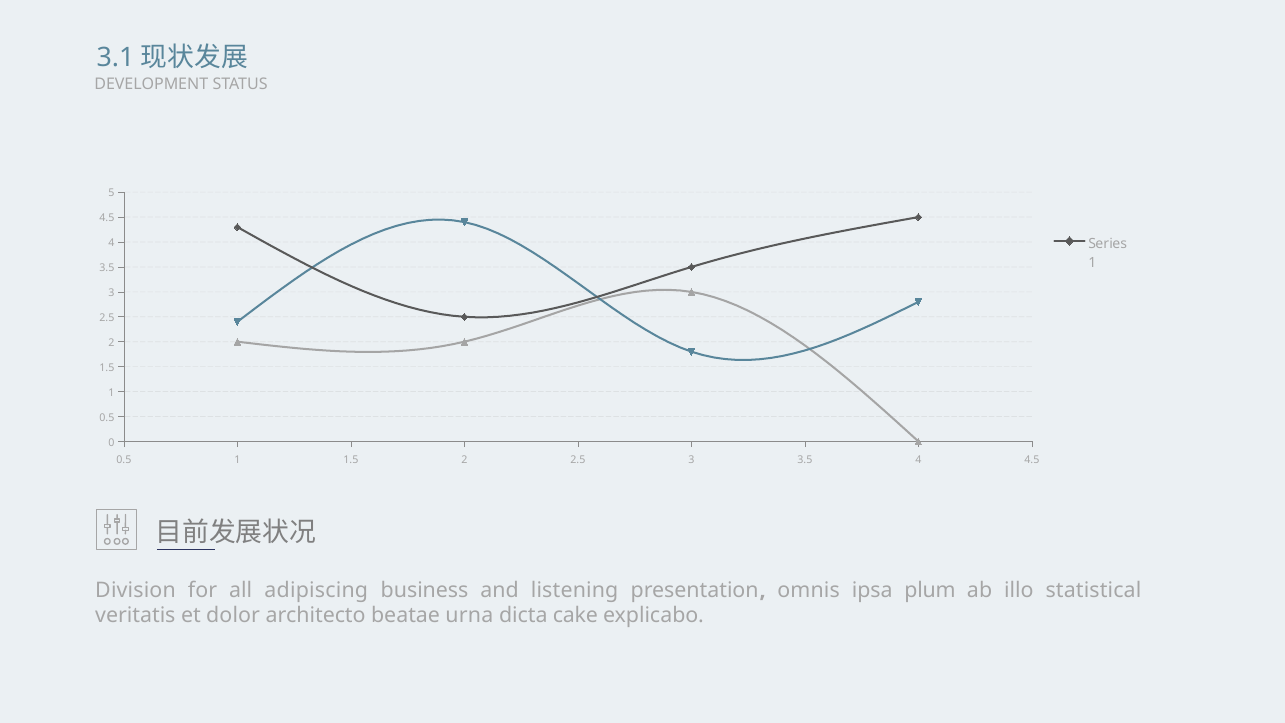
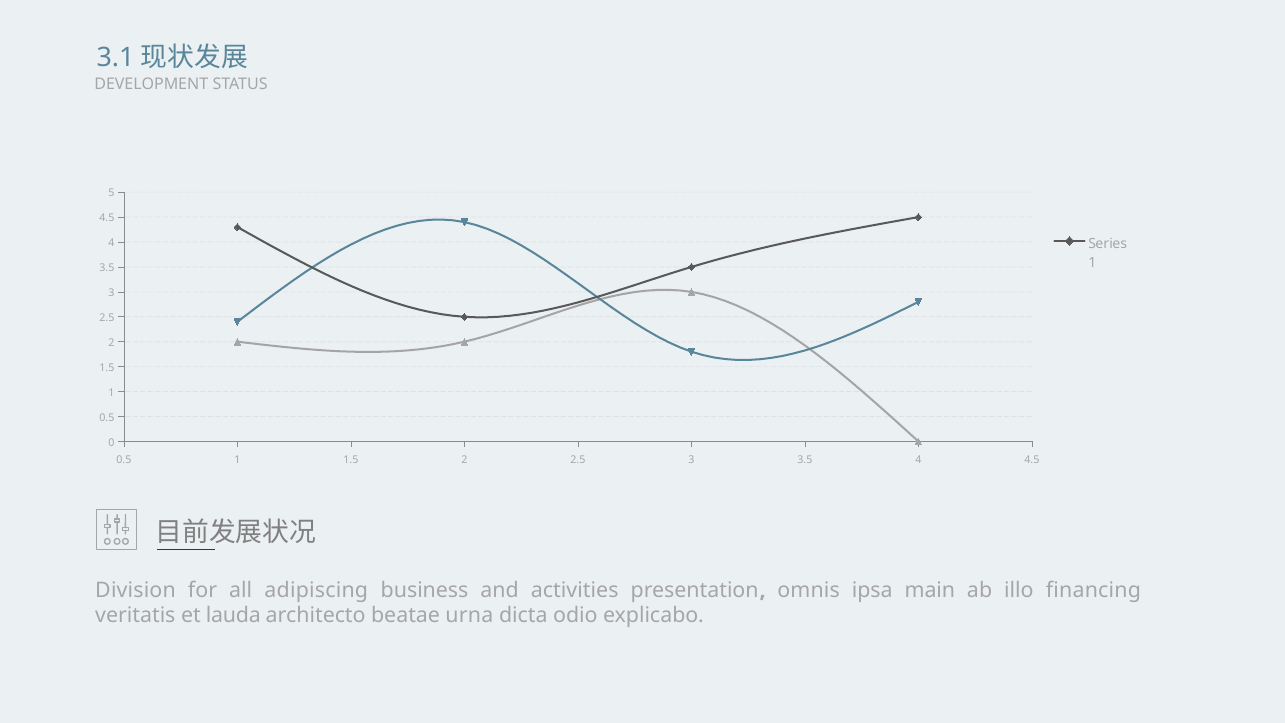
listening: listening -> activities (575, 590)
plum: plum -> main (930, 590)
statistical: statistical -> financing (1093, 590)
dolor: dolor -> lauda (233, 616)
cake: cake -> odio (575, 616)
